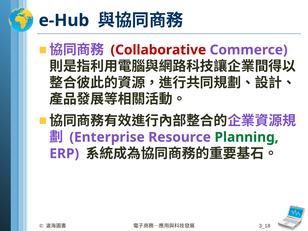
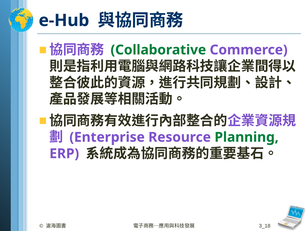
Collaborative colour: red -> green (158, 50)
